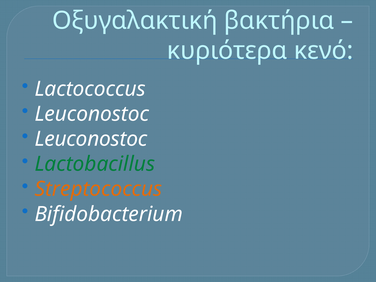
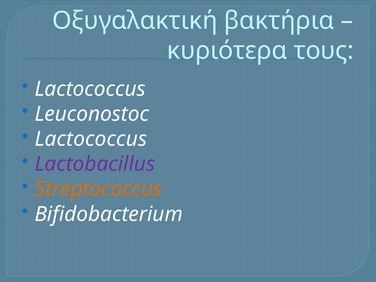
κενό: κενό -> τους (324, 51)
Leuconostoc: Leuconostoc -> Lactococcus (91, 139)
Lactobacillus colour: green -> purple (95, 164)
